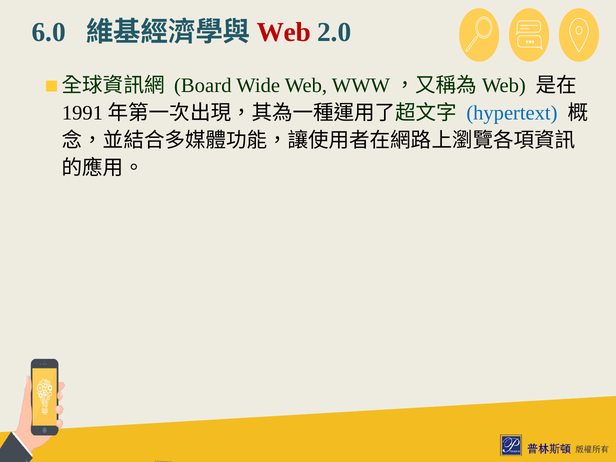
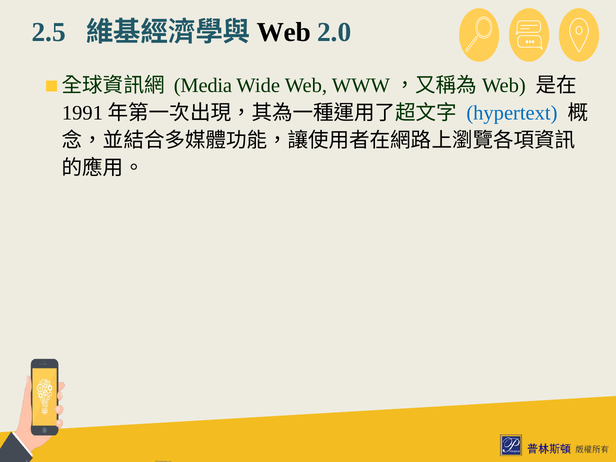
6.0: 6.0 -> 2.5 (49, 32)
Web colour: red -> black (284, 32)
Board: Board -> Media (203, 86)
